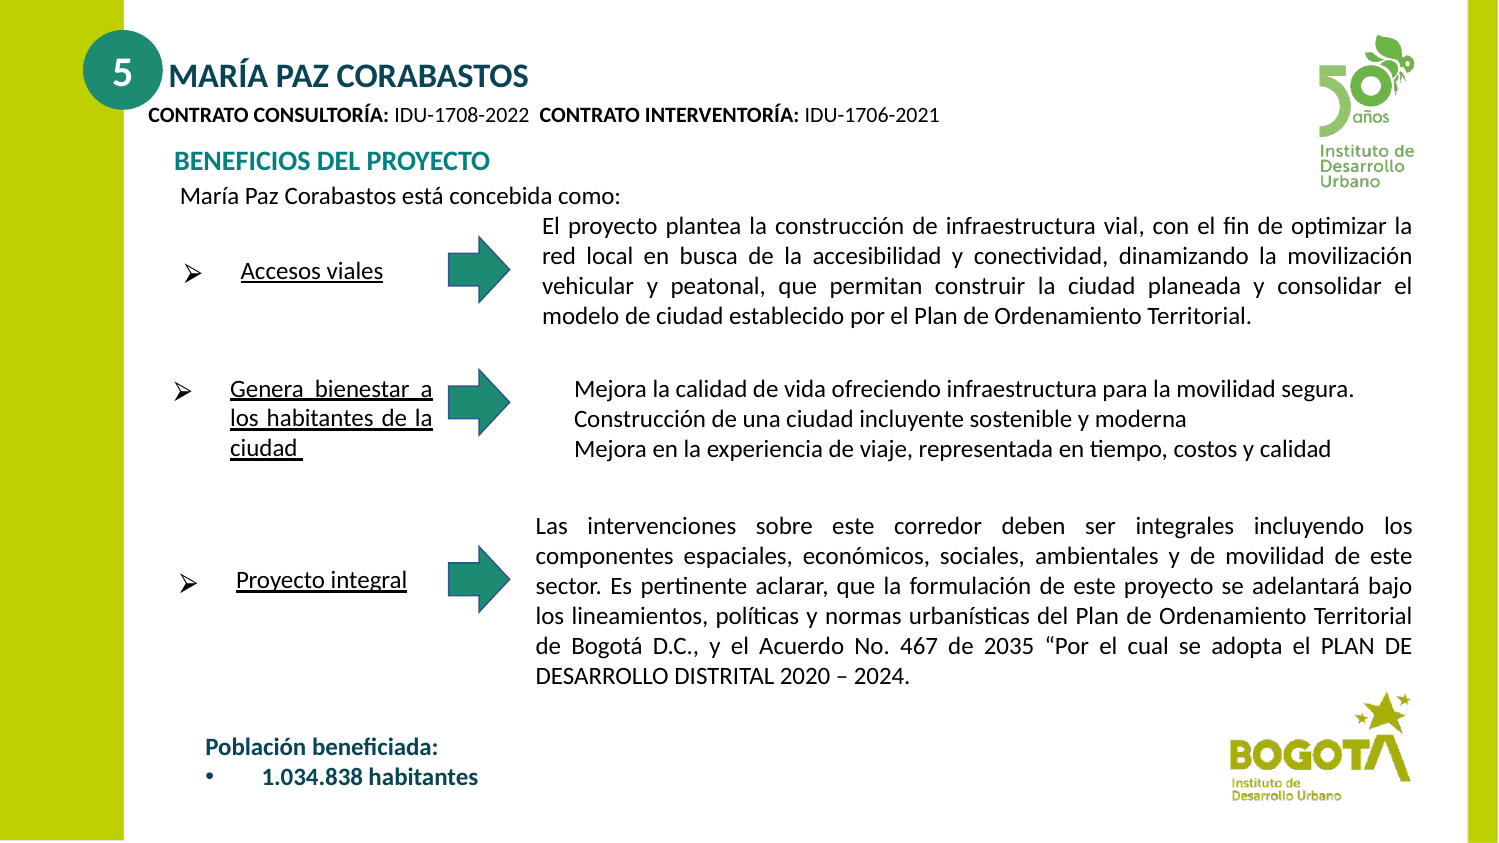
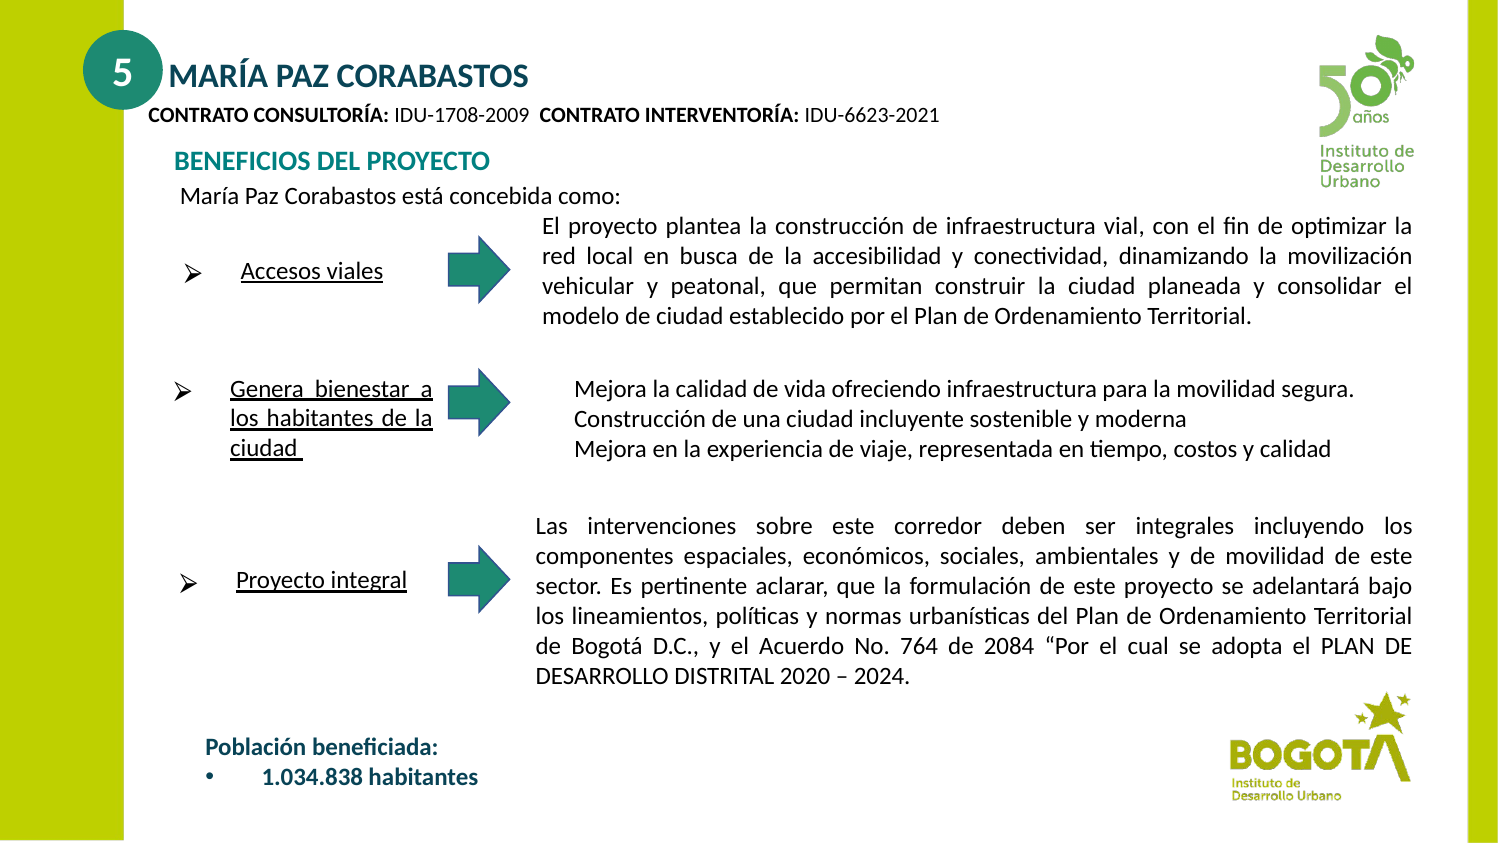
IDU-1708-2022: IDU-1708-2022 -> IDU-1708-2009 (462, 115)
IDU-1706-2021: IDU-1706-2021 -> IDU-6623-2021 (872, 115)
467: 467 -> 764 (919, 646)
2035: 2035 -> 2084 (1009, 646)
